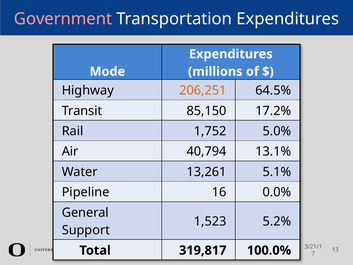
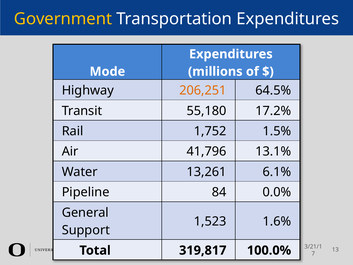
Government colour: pink -> yellow (63, 19)
85,150: 85,150 -> 55,180 (207, 111)
5.0%: 5.0% -> 1.5% (277, 131)
40,794: 40,794 -> 41,796 (207, 151)
5.1%: 5.1% -> 6.1% (277, 172)
16: 16 -> 84 (219, 192)
5.2%: 5.2% -> 1.6% (277, 221)
